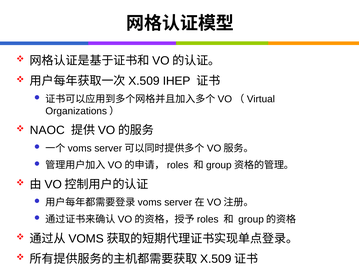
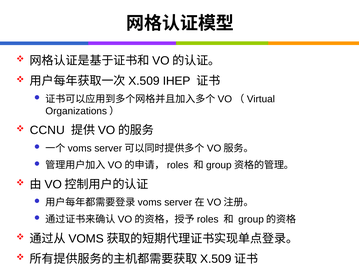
NAOC: NAOC -> CCNU (47, 130)
